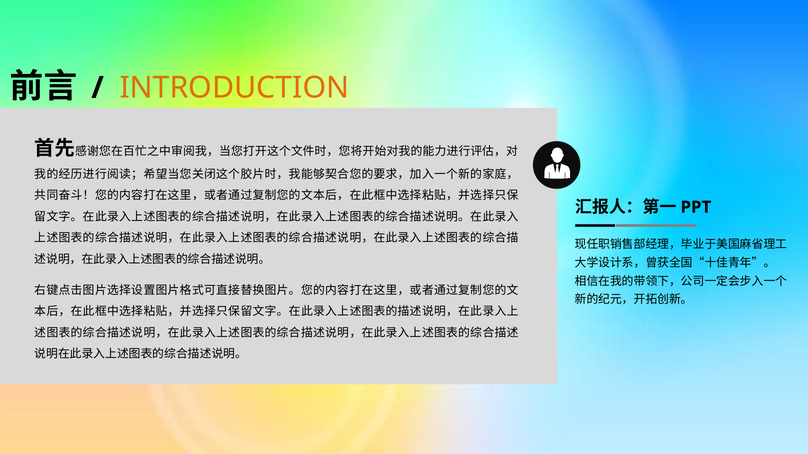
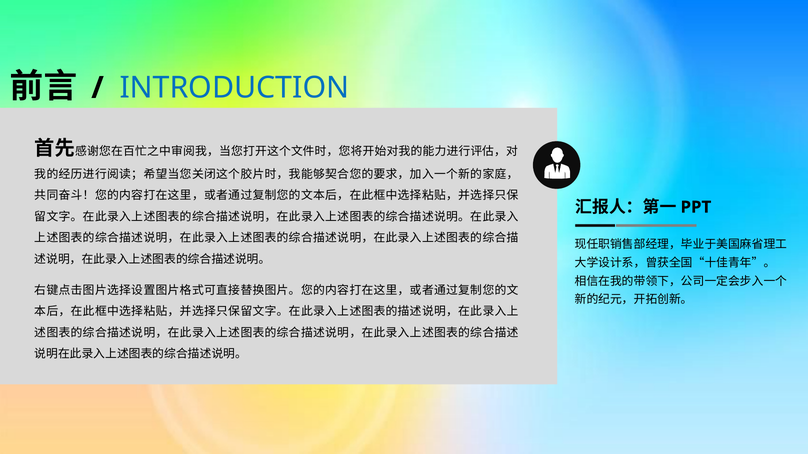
INTRODUCTION colour: orange -> blue (234, 88)
